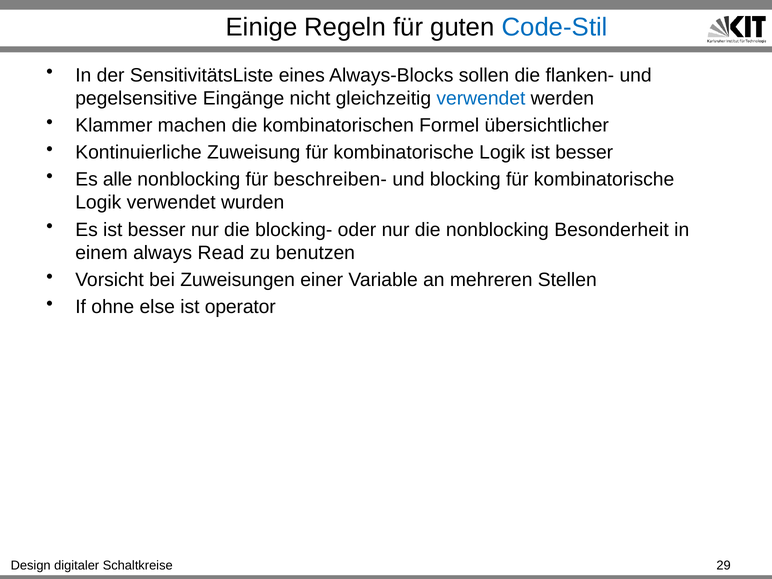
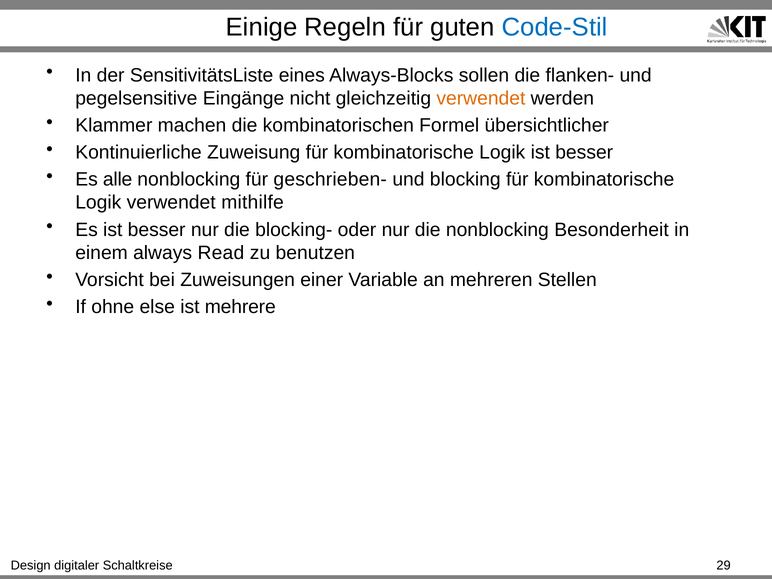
verwendet colour: blue -> orange (481, 98)
beschreiben-: beschreiben- -> geschrieben- (330, 179)
wurden: wurden -> mithilfe (253, 203)
operator: operator -> mehrere (240, 307)
